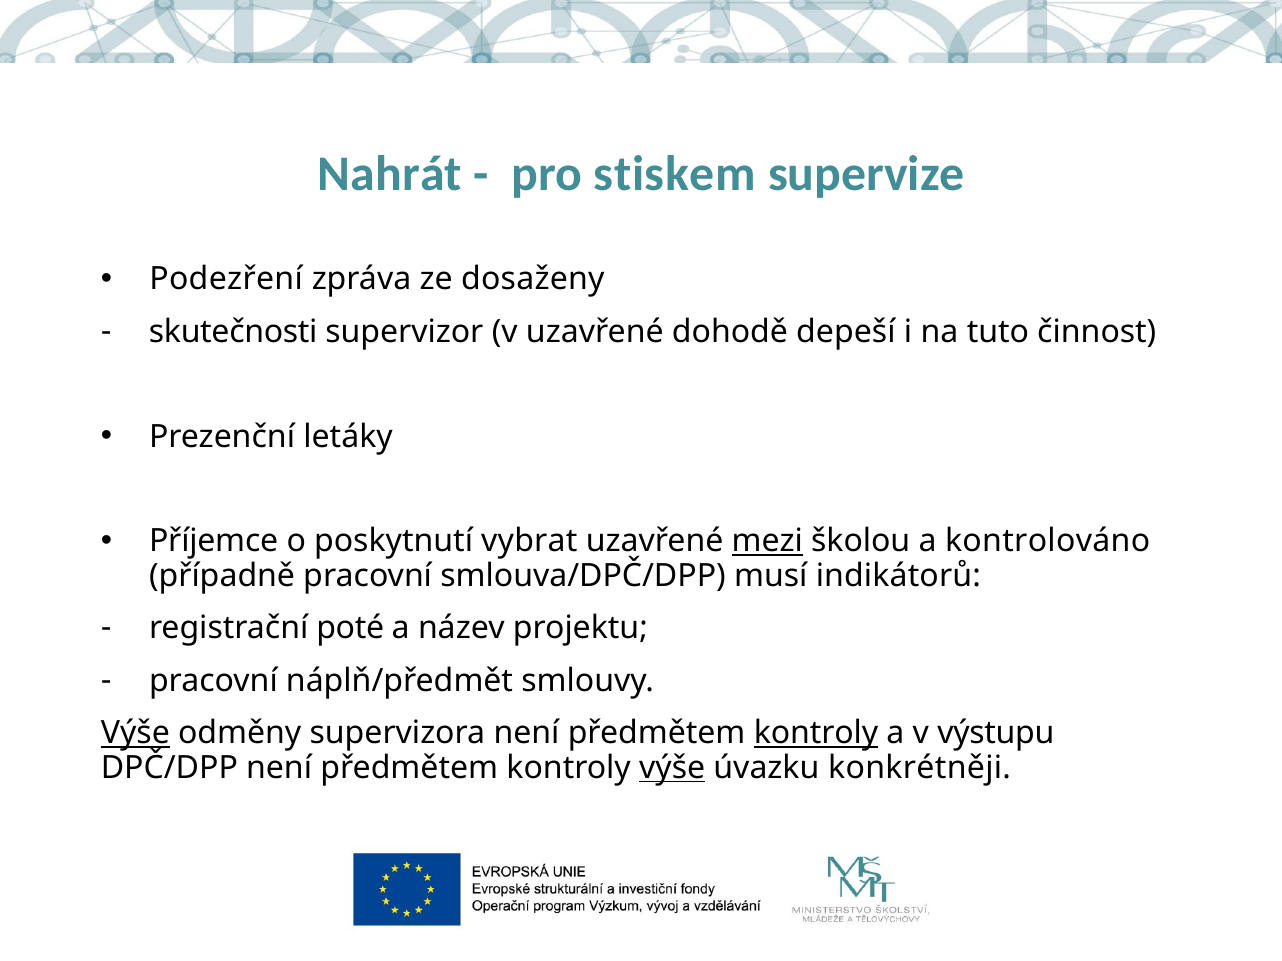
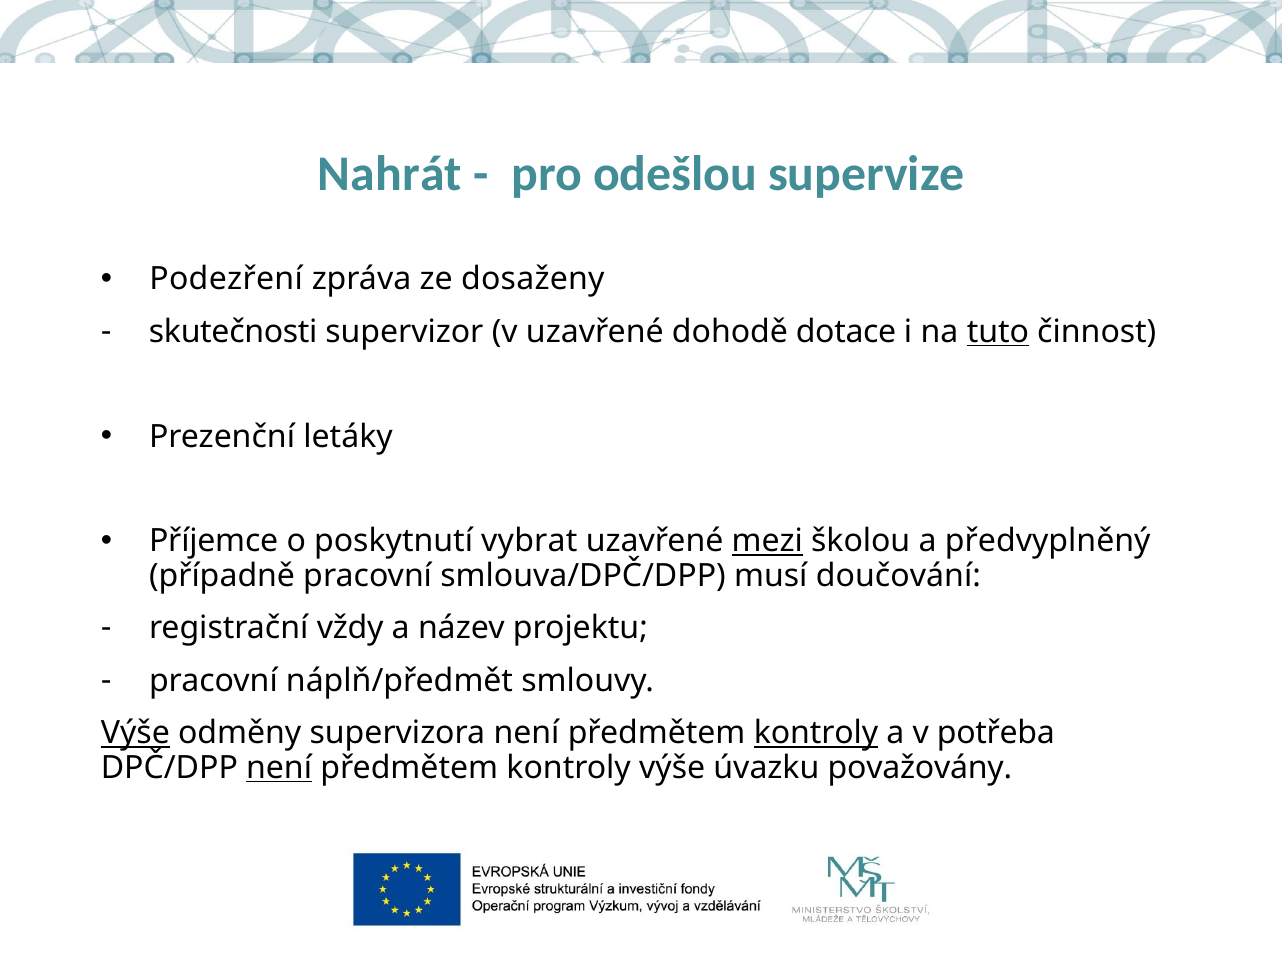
stiskem: stiskem -> odešlou (675, 174)
depeší: depeší -> dotace (846, 332)
tuto underline: none -> present (998, 332)
kontrolováno: kontrolováno -> předvyplněný (1048, 542)
indikátorů: indikátorů -> doučování (898, 576)
poté: poté -> vždy (350, 629)
výstupu: výstupu -> potřeba (996, 734)
není underline: none -> present (279, 768)
výše underline: present -> none (672, 768)
konkrétněji: konkrétněji -> považovány (920, 768)
